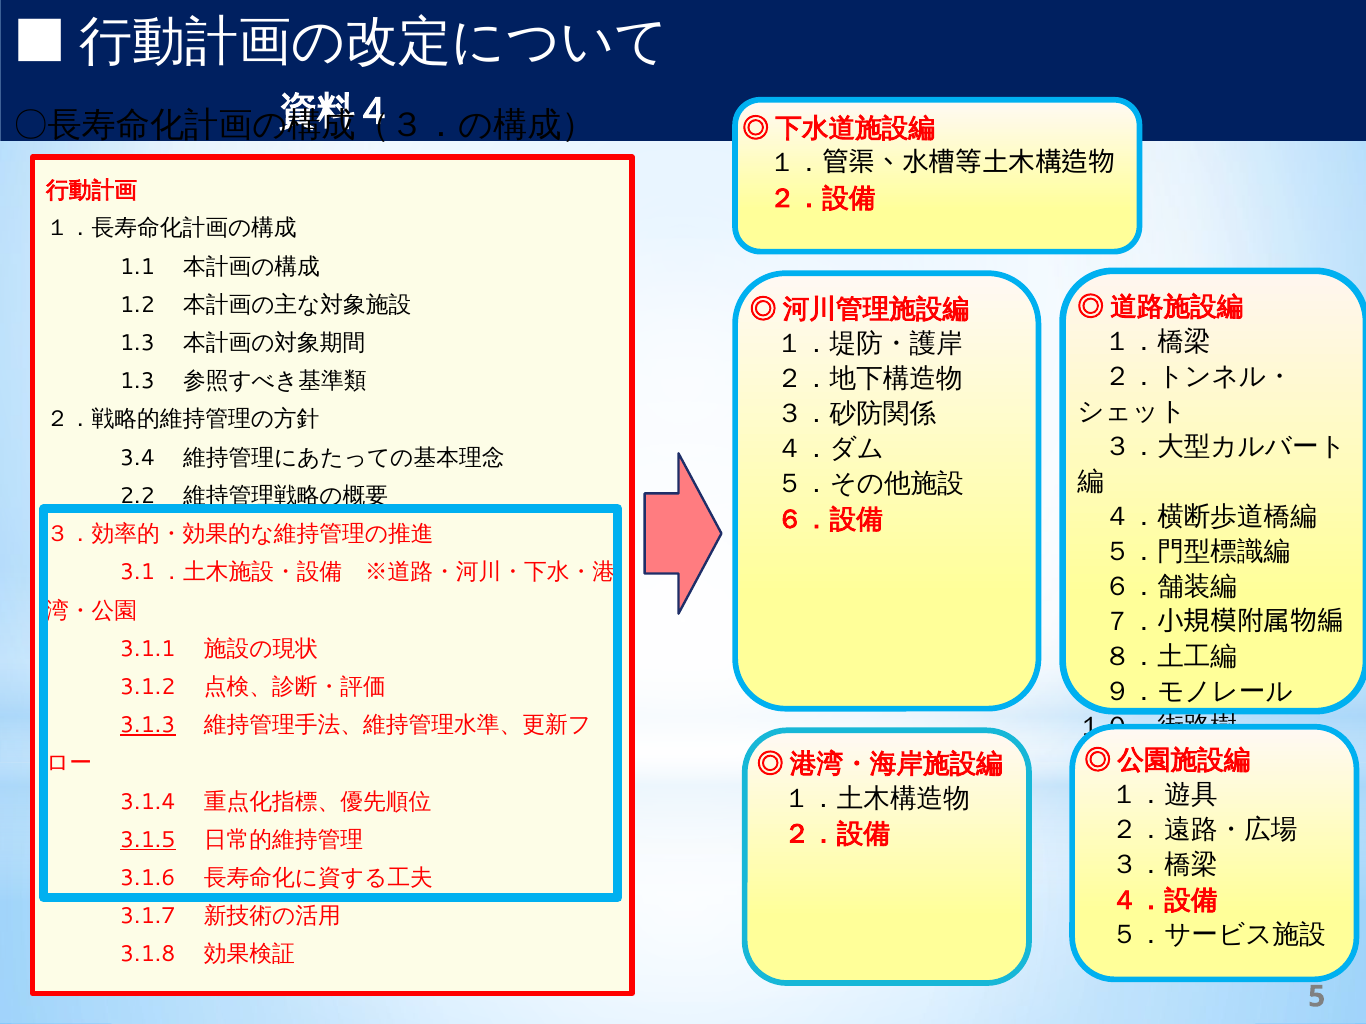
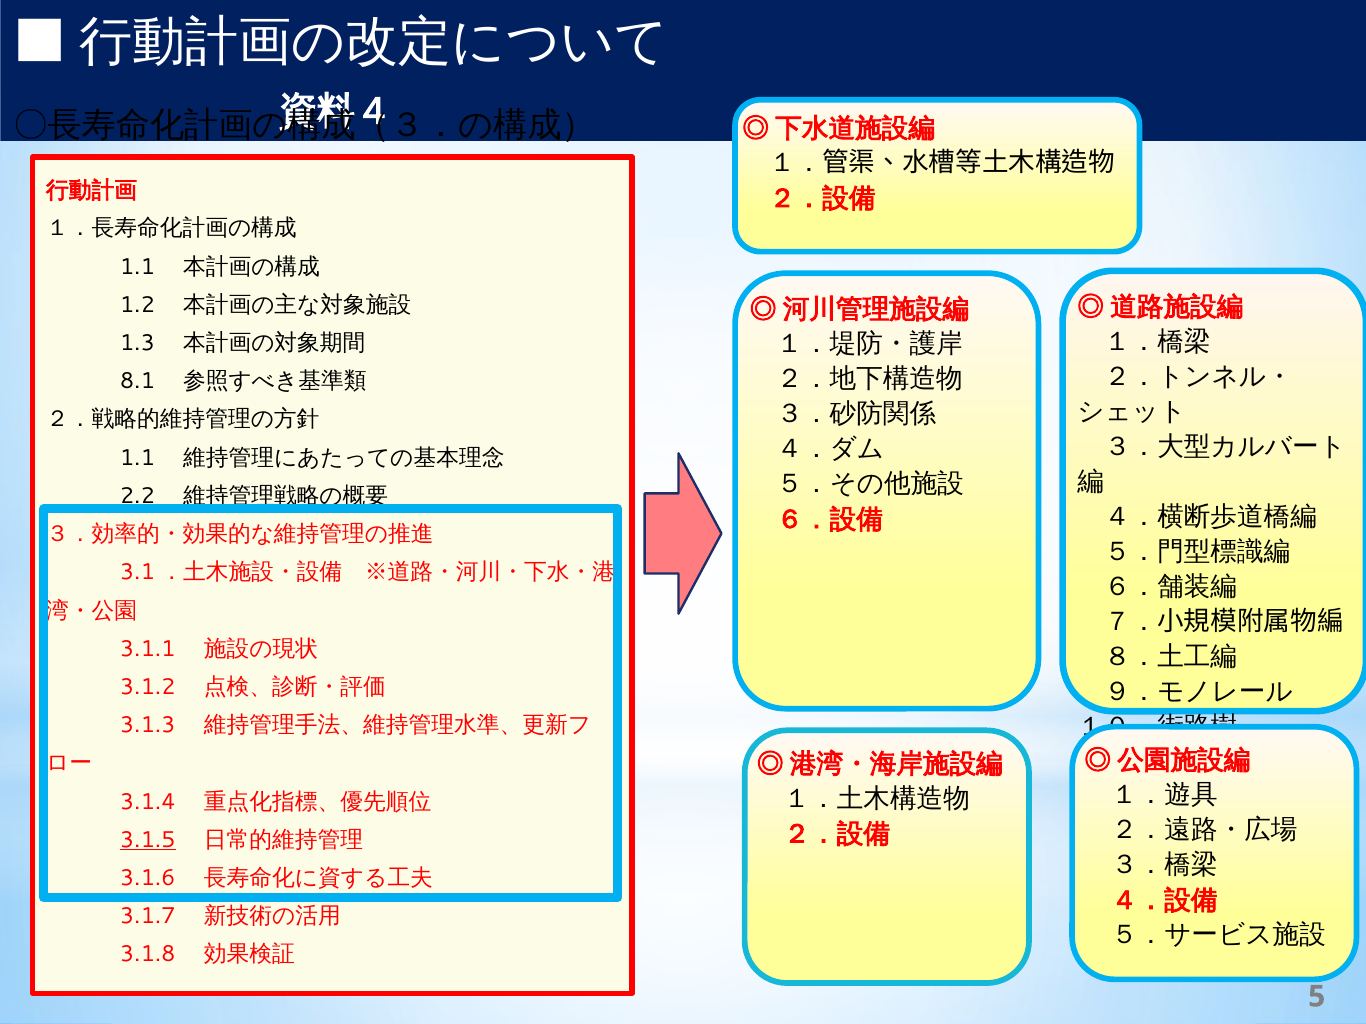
1.3: 1.3 -> 8.1 (137, 381)
3.4: 3.4 -> 1.1 (137, 458)
3.1.3 underline: present -> none (148, 726)
